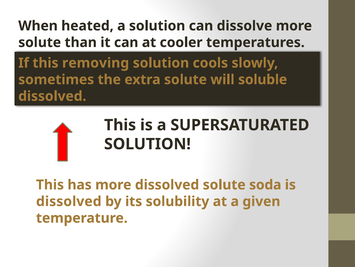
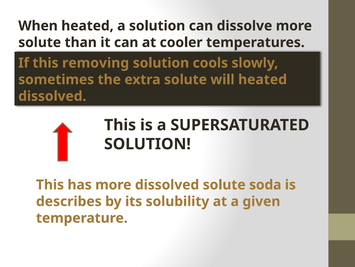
will soluble: soluble -> heated (263, 79)
dissolved: dissolved -> describes (69, 201)
